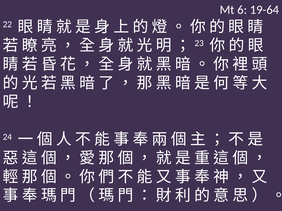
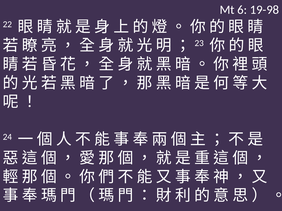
19-64: 19-64 -> 19-98 (265, 10)
